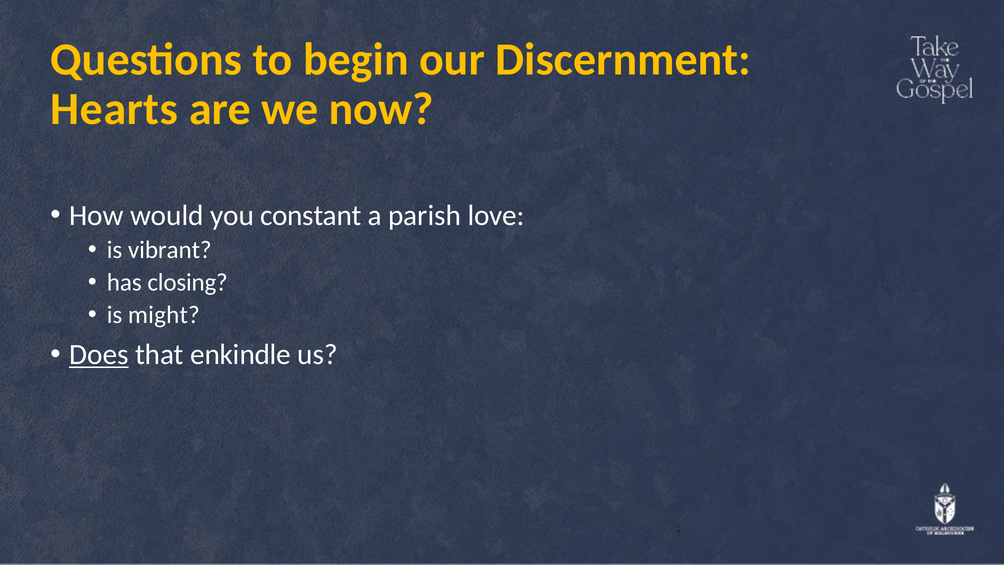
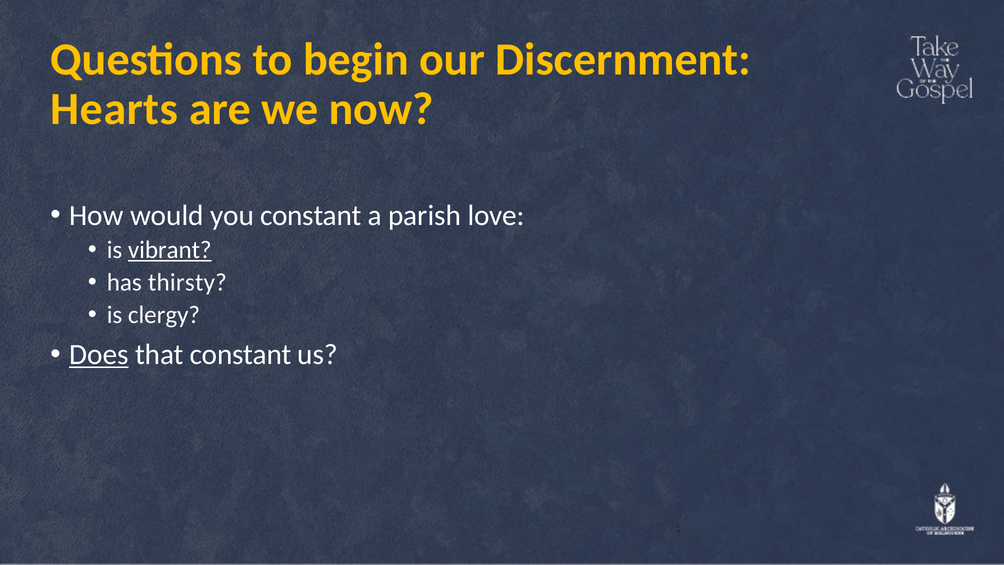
vibrant underline: none -> present (170, 250)
closing: closing -> thirsty (187, 282)
might: might -> clergy (164, 315)
that enkindle: enkindle -> constant (241, 354)
